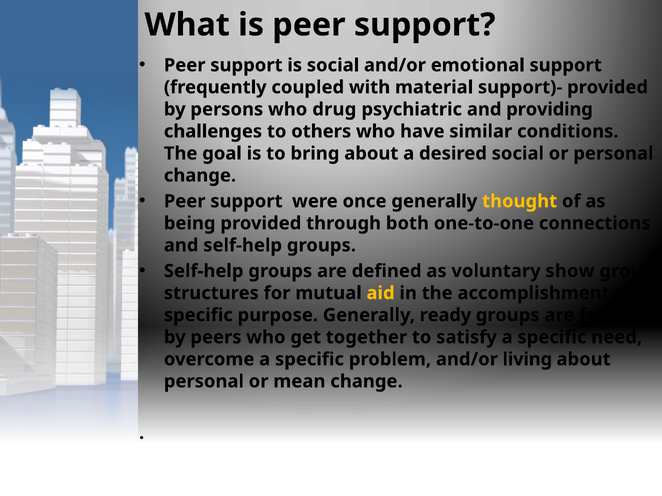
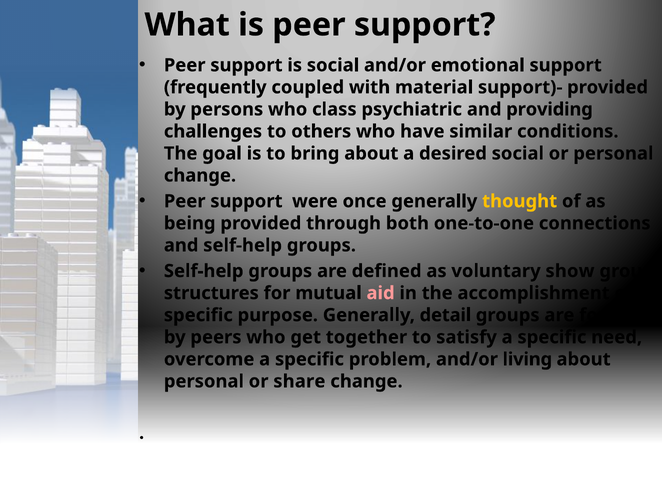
drug: drug -> class (334, 109)
aid colour: yellow -> pink (381, 293)
ready: ready -> detail (445, 315)
mean: mean -> share (299, 382)
